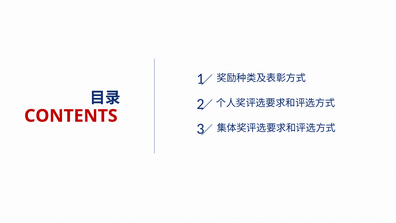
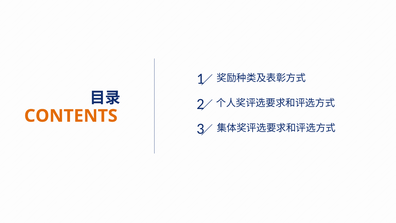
CONTENTS colour: red -> orange (71, 116)
